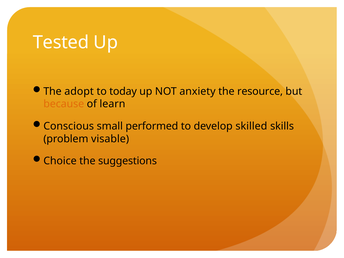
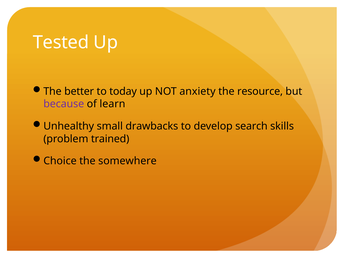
adopt: adopt -> better (79, 91)
because colour: orange -> purple (64, 104)
Conscious: Conscious -> Unhealthy (69, 126)
performed: performed -> drawbacks (152, 126)
skilled: skilled -> search (251, 126)
visable: visable -> trained (110, 139)
suggestions: suggestions -> somewhere (127, 161)
